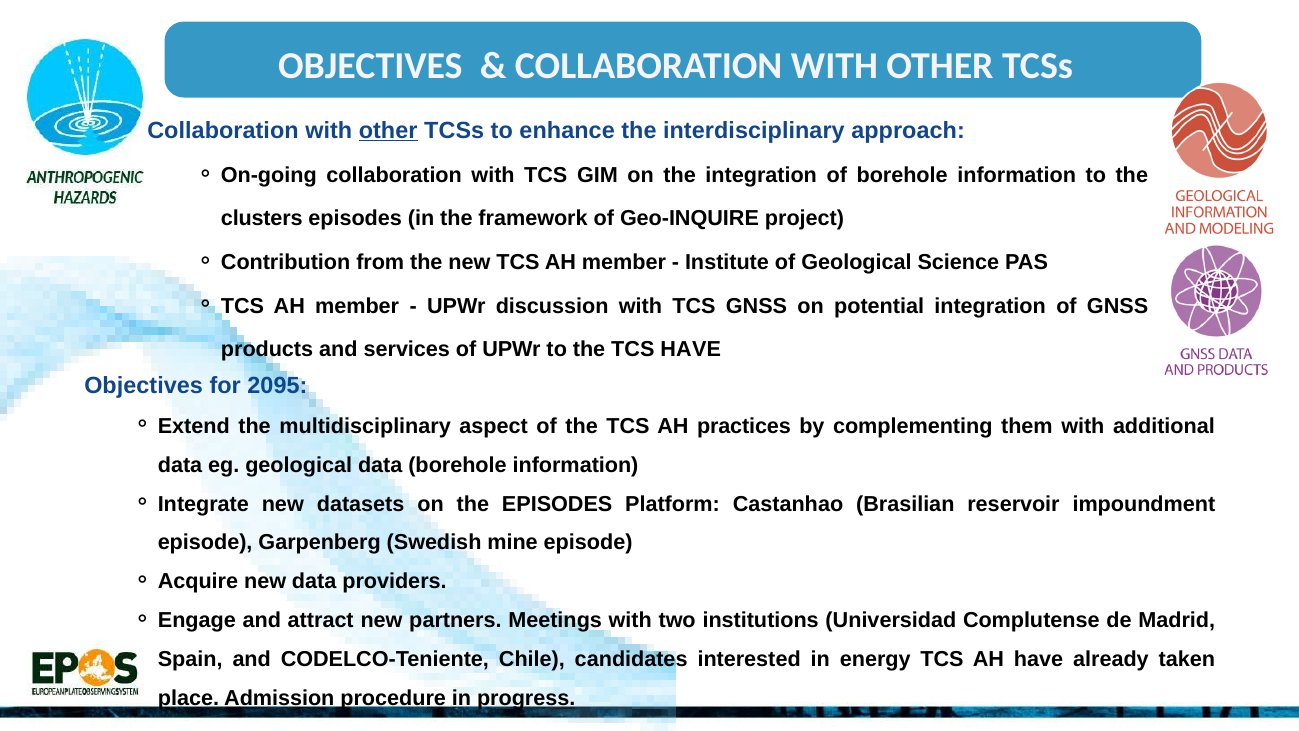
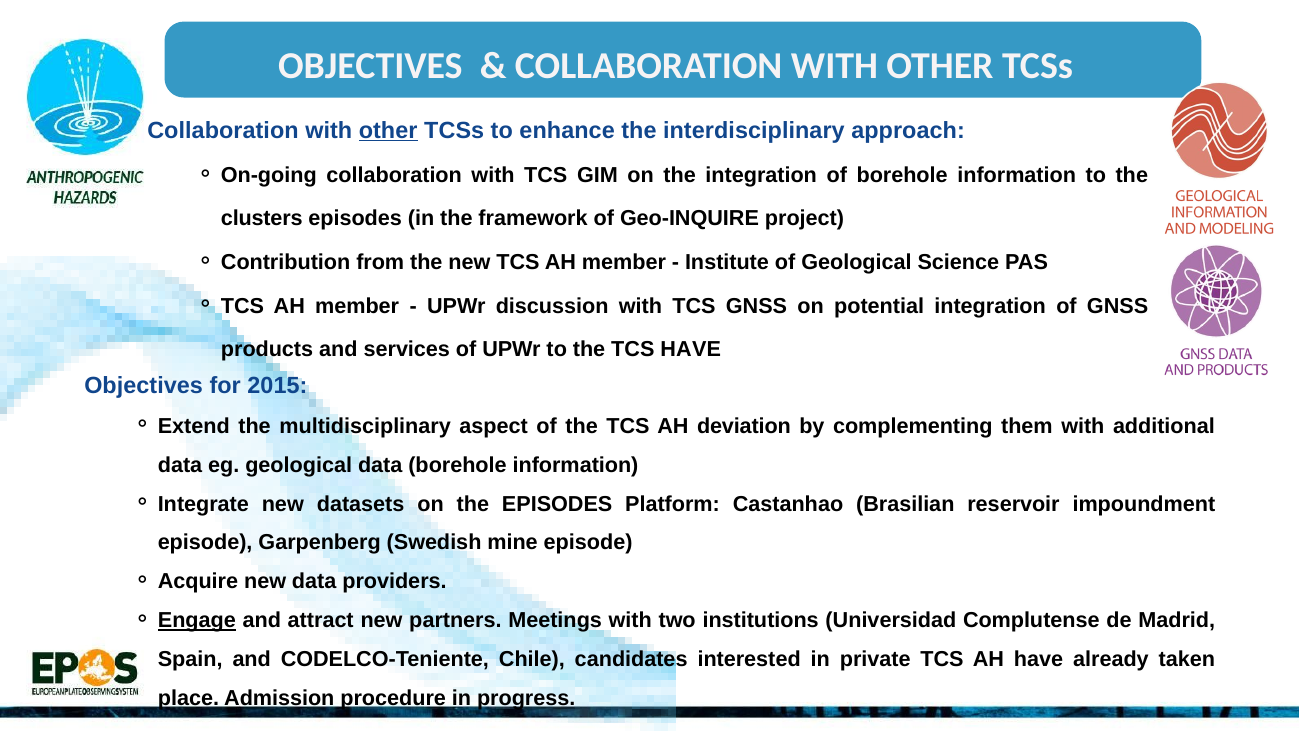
2095: 2095 -> 2015 (277, 386)
practices: practices -> deviation (744, 426)
Engage underline: none -> present (197, 620)
energy: energy -> private (875, 659)
